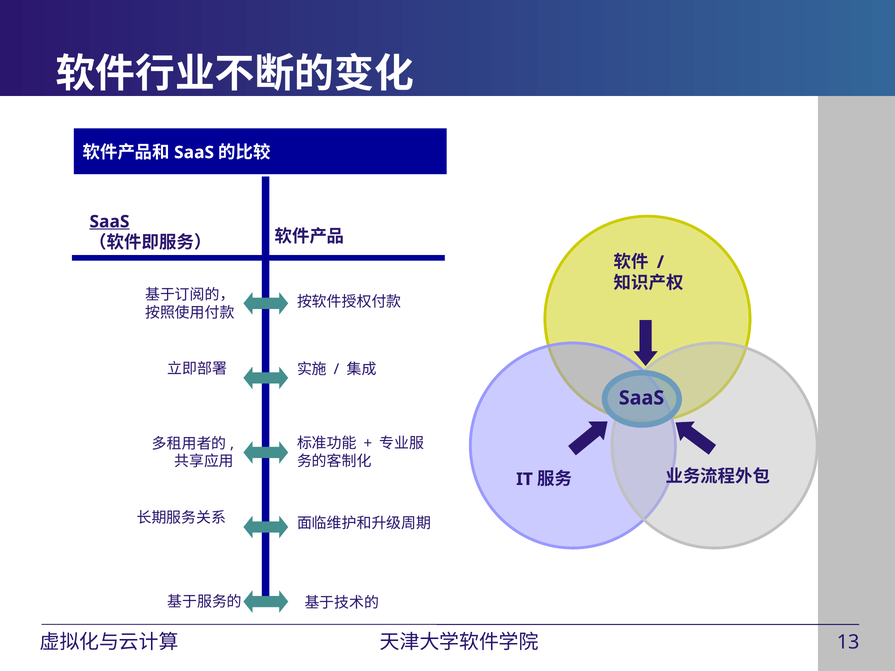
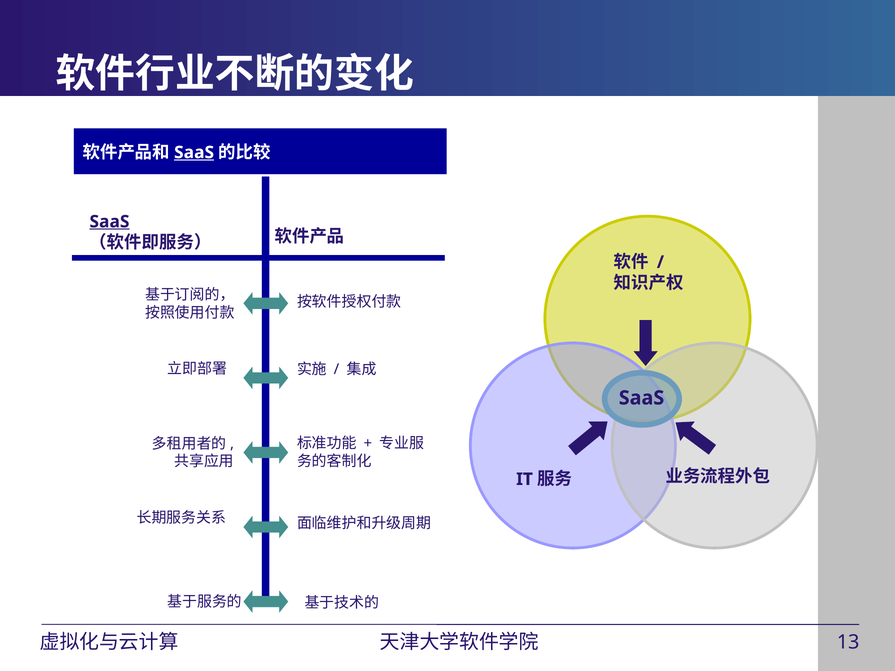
SaaS underline: none -> present (194, 153)
